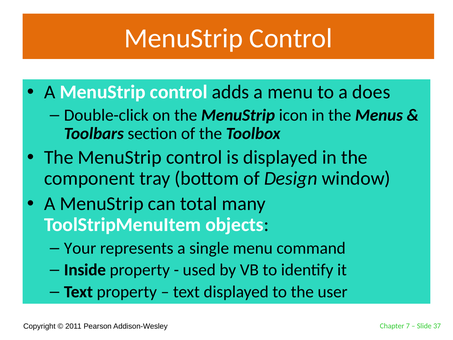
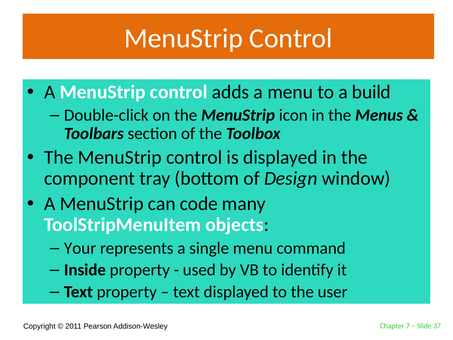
does: does -> build (371, 92)
total: total -> code (199, 204)
